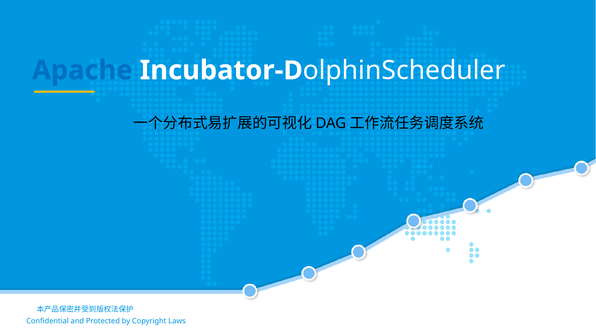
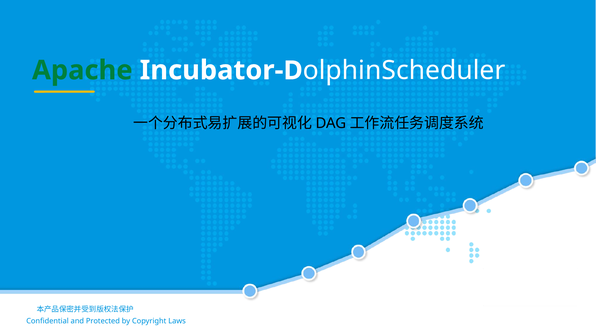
Apache colour: blue -> green (82, 70)
